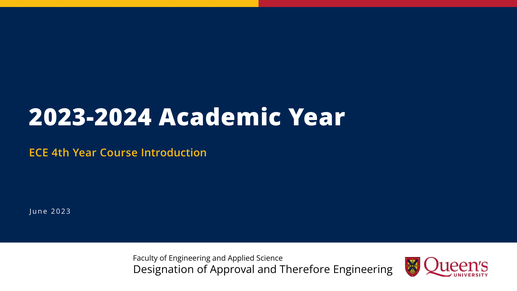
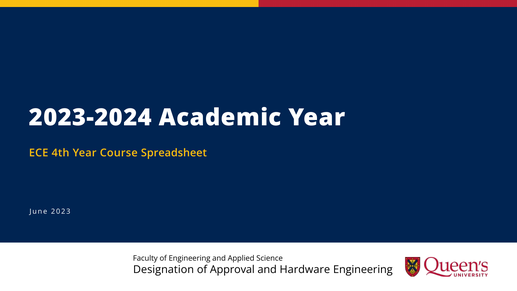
Introduction: Introduction -> Spreadsheet (174, 153)
Therefore: Therefore -> Hardware (305, 269)
